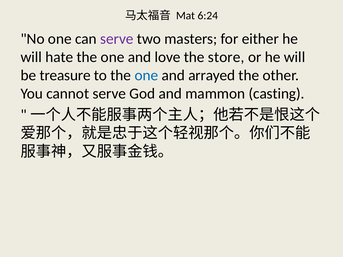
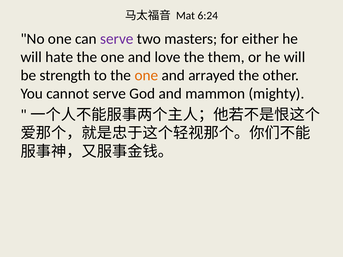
store: store -> them (226, 57)
treasure: treasure -> strength (65, 75)
one colour: blue -> orange (146, 75)
casting: casting -> mighty (276, 94)
